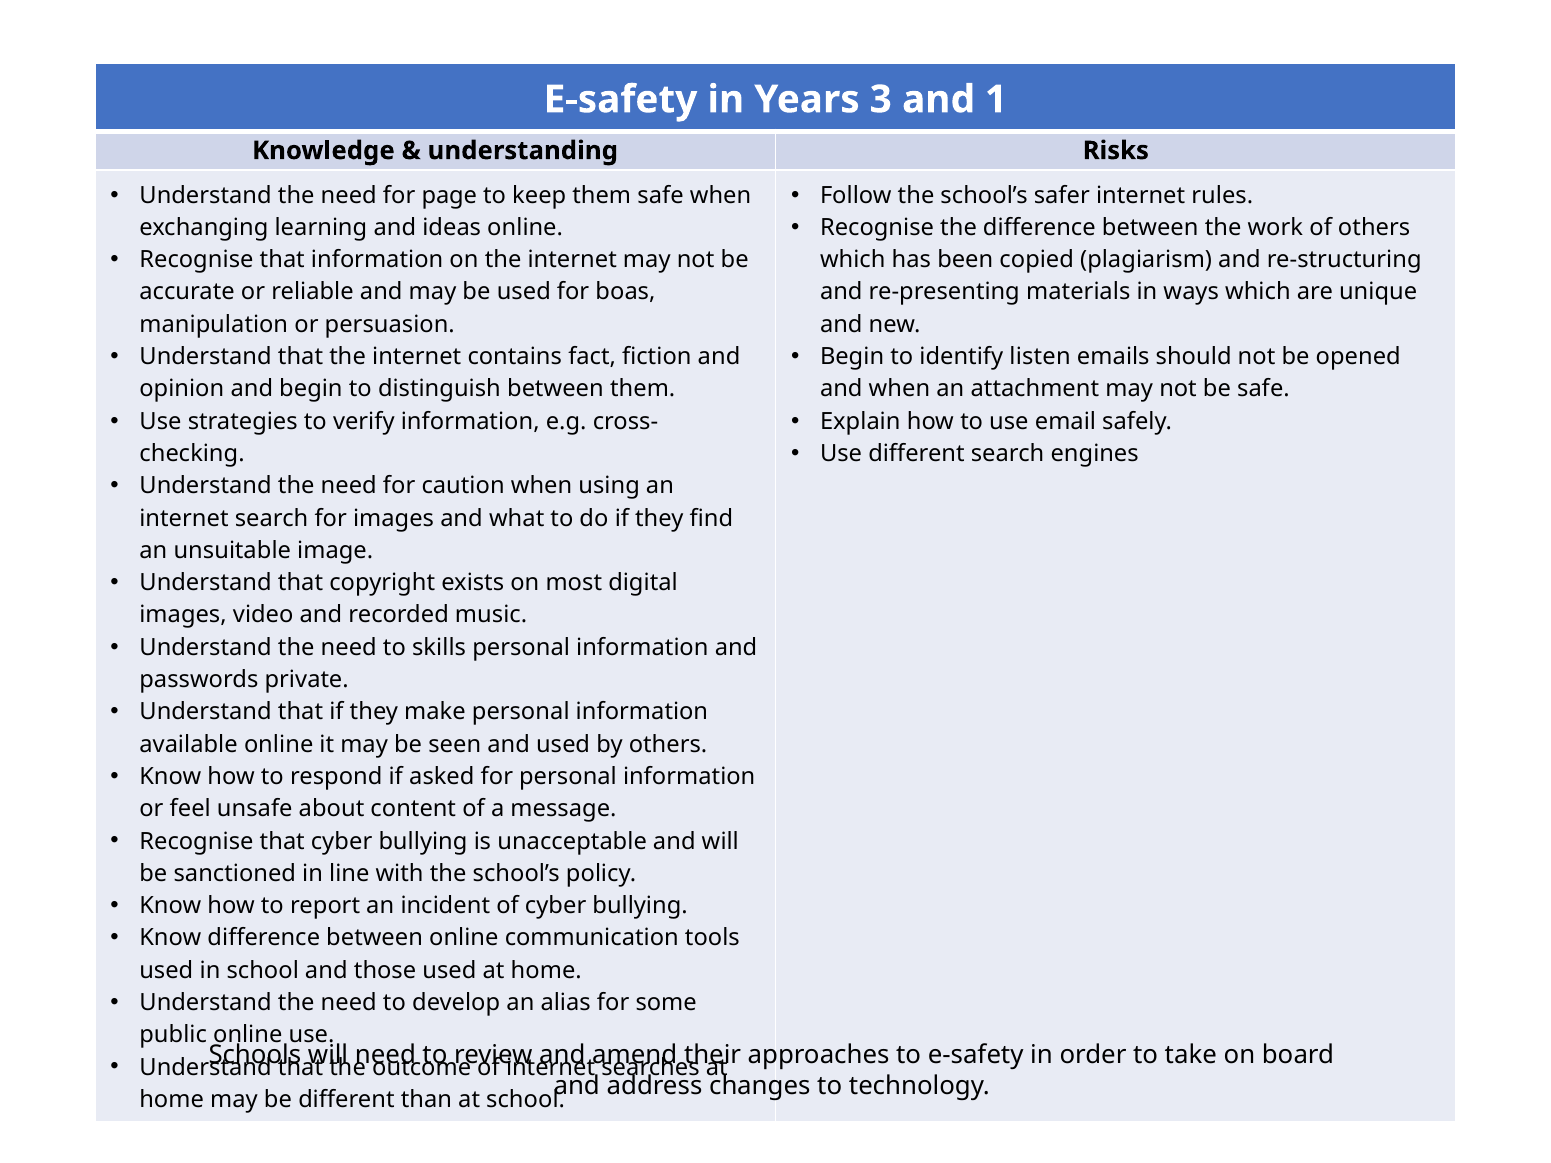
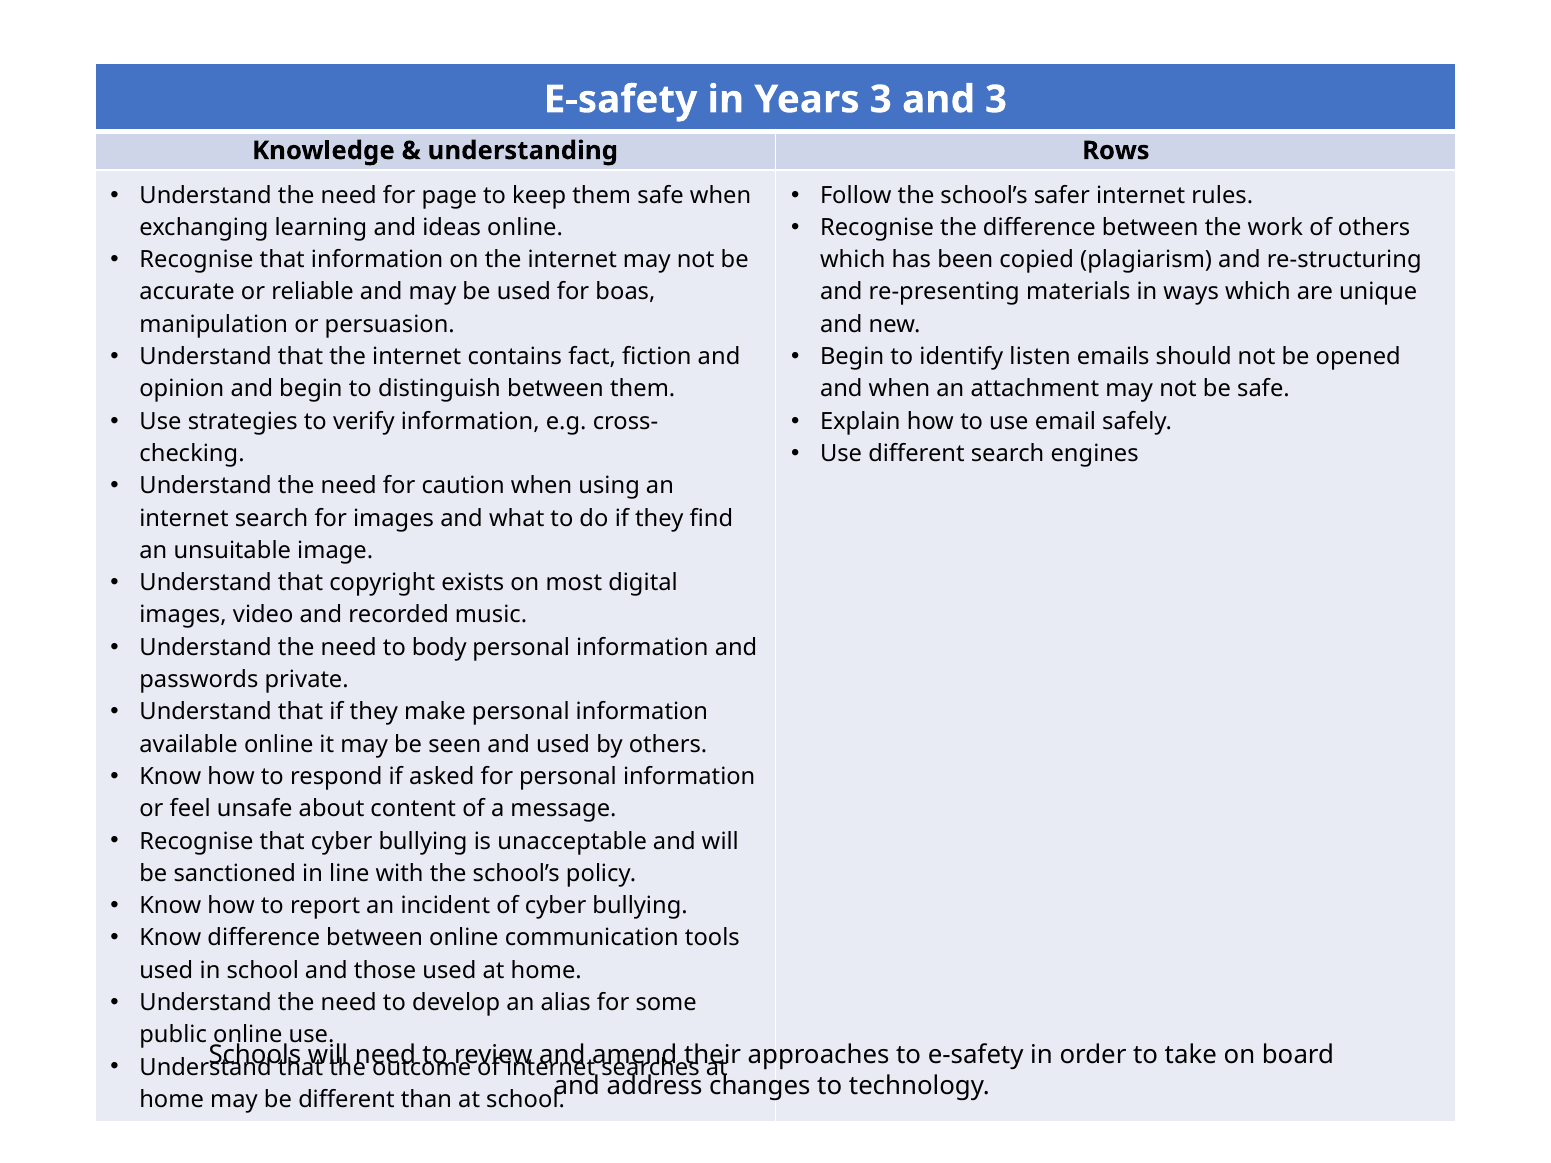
and 1: 1 -> 3 (996, 100)
Risks: Risks -> Rows (1116, 151)
skills: skills -> body (439, 648)
